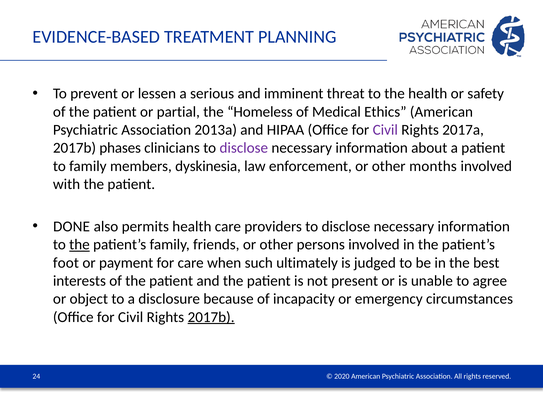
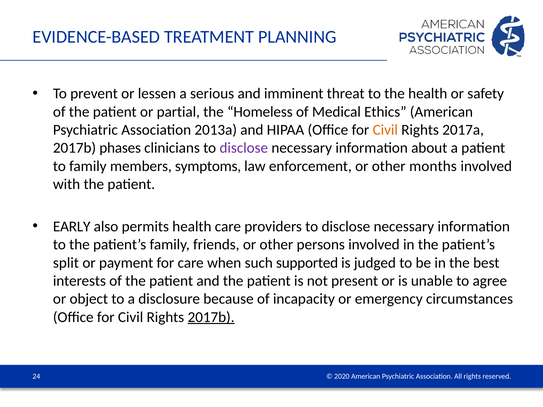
Civil colour: purple -> orange (385, 130)
dyskinesia: dyskinesia -> symptoms (208, 166)
DONE: DONE -> EARLY (72, 227)
the underline: present -> none (79, 245)
foot: foot -> split (66, 263)
ultimately: ultimately -> supported (307, 263)
